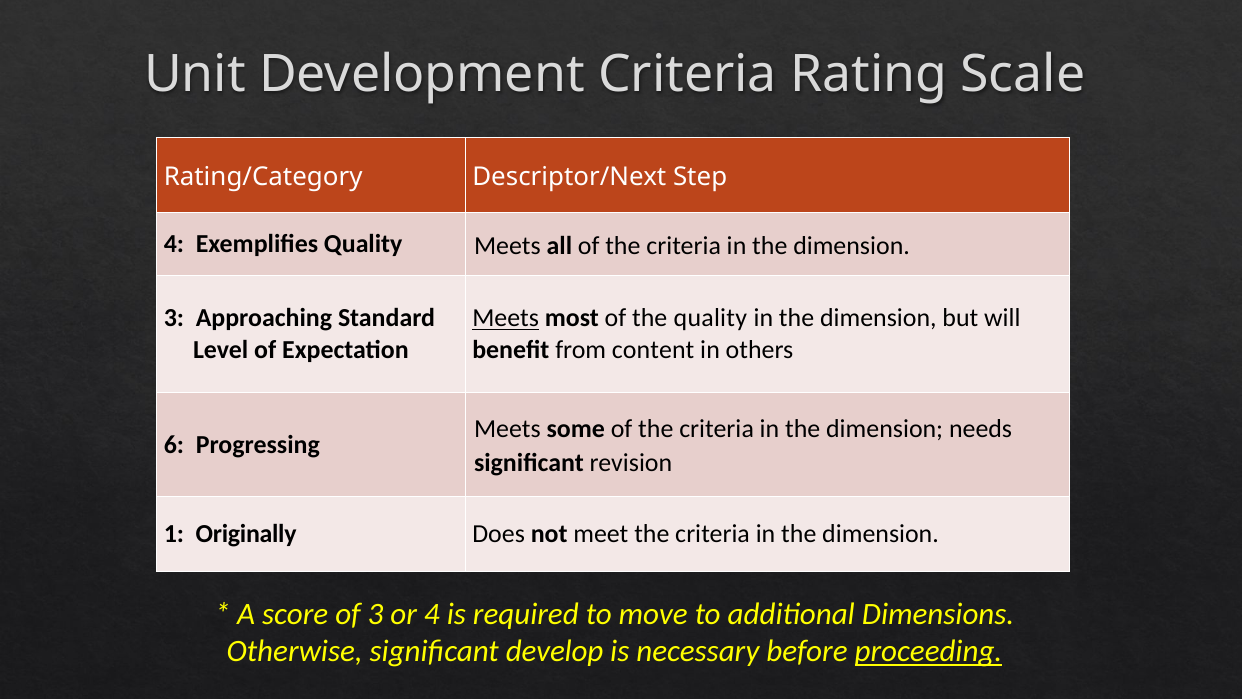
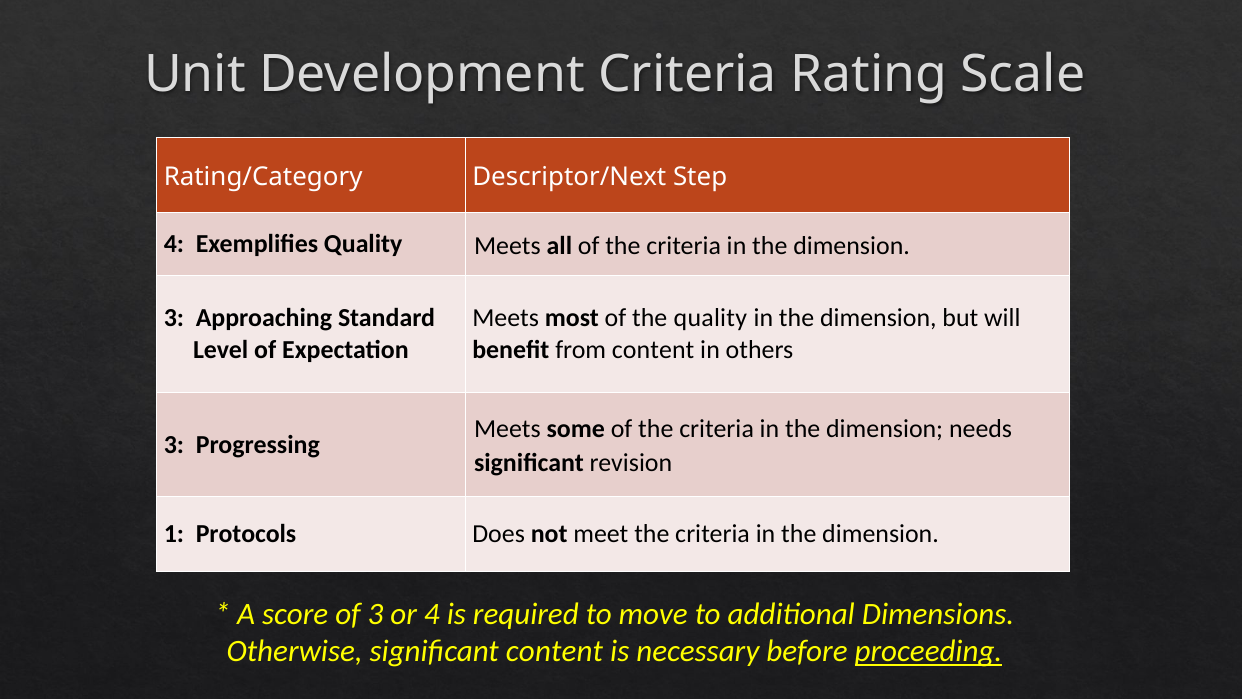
Meets underline: present -> none (506, 318)
6: 6 -> 3 (174, 445)
Originally: Originally -> Protocols (246, 534)
significant develop: develop -> content (555, 651)
